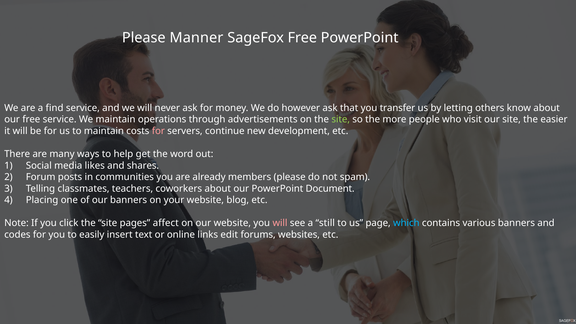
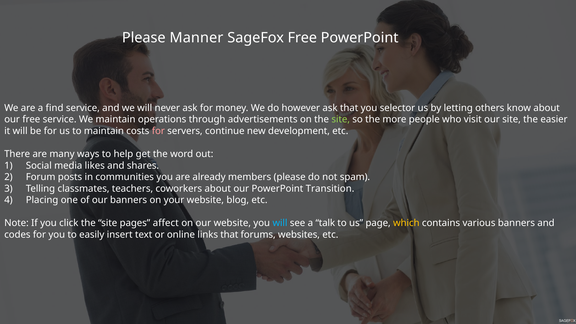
transfer: transfer -> selector (397, 108)
Document: Document -> Transition (330, 189)
will colour: pink -> light blue (280, 223)
still: still -> talk (325, 223)
which colour: light blue -> yellow (406, 223)
links edit: edit -> that (229, 235)
